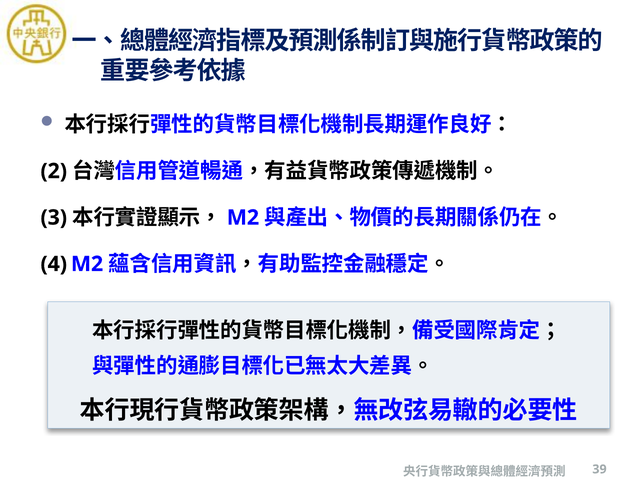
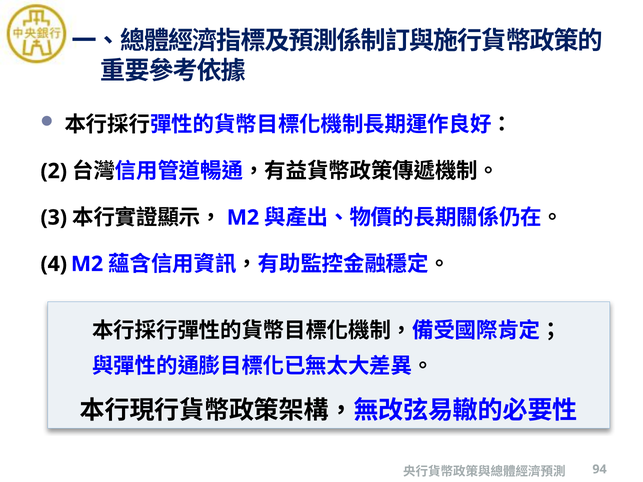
39: 39 -> 94 (600, 469)
